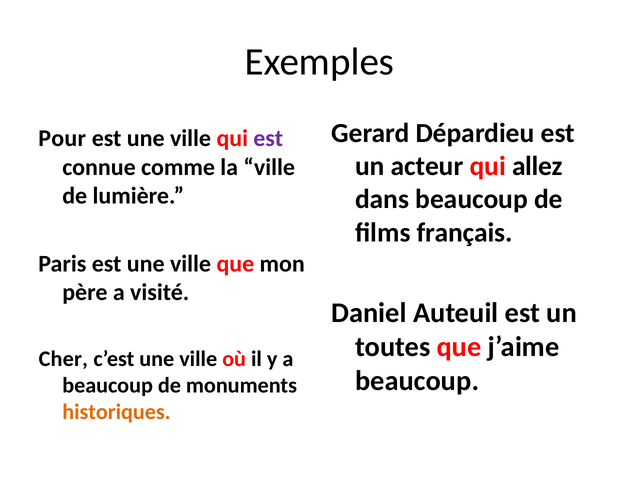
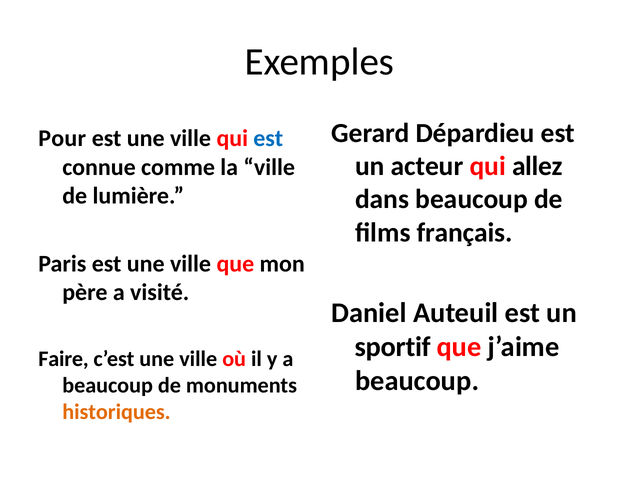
est colour: purple -> blue (268, 139)
toutes: toutes -> sportif (393, 347)
Cher: Cher -> Faire (63, 359)
